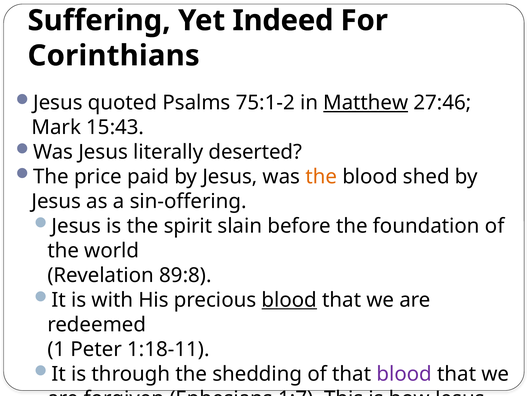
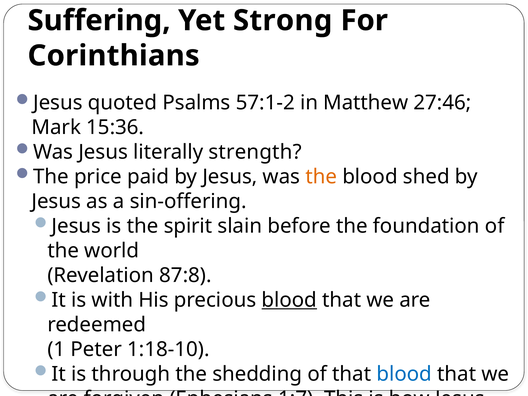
Indeed: Indeed -> Strong (283, 21)
75:1-2: 75:1-2 -> 57:1-2 (265, 103)
Matthew underline: present -> none (366, 103)
15:43: 15:43 -> 15:36 (115, 127)
deserted: deserted -> strength (255, 152)
89:8: 89:8 -> 87:8 (185, 275)
1:18-11: 1:18-11 -> 1:18-10 (168, 349)
blood colour: purple -> blue (404, 374)
